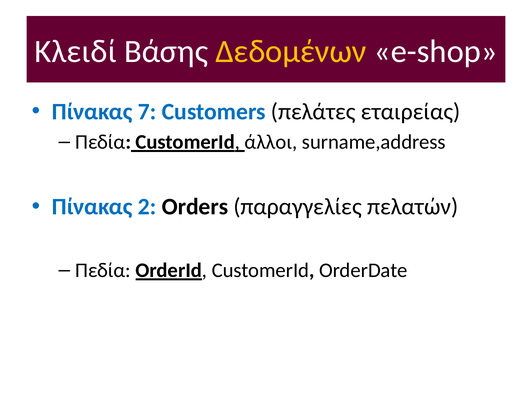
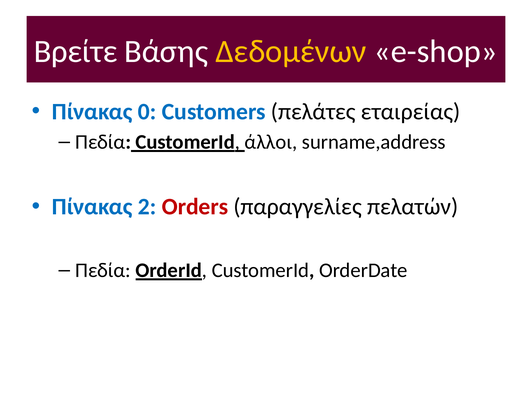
Κλειδί: Κλειδί -> Βρείτε (76, 51)
7: 7 -> 0 (147, 112)
Orders colour: black -> red (195, 207)
